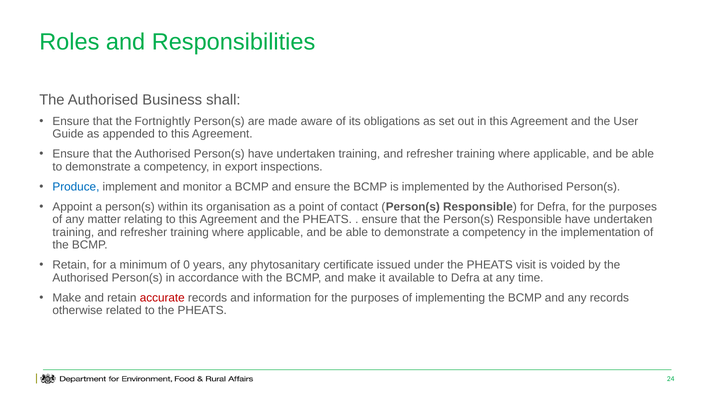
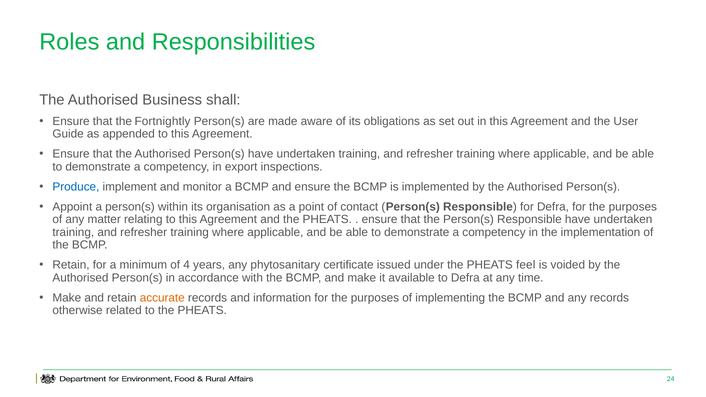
0: 0 -> 4 (187, 265)
visit: visit -> feel (526, 265)
accurate colour: red -> orange (162, 298)
